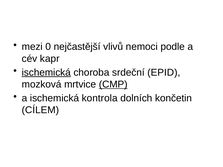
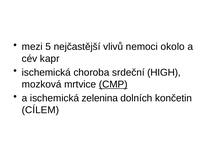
0: 0 -> 5 (48, 47)
podle: podle -> okolo (173, 47)
ischemická underline: present -> none (46, 73)
EPID: EPID -> HIGH (164, 73)
kontrola: kontrola -> zelenina (100, 98)
